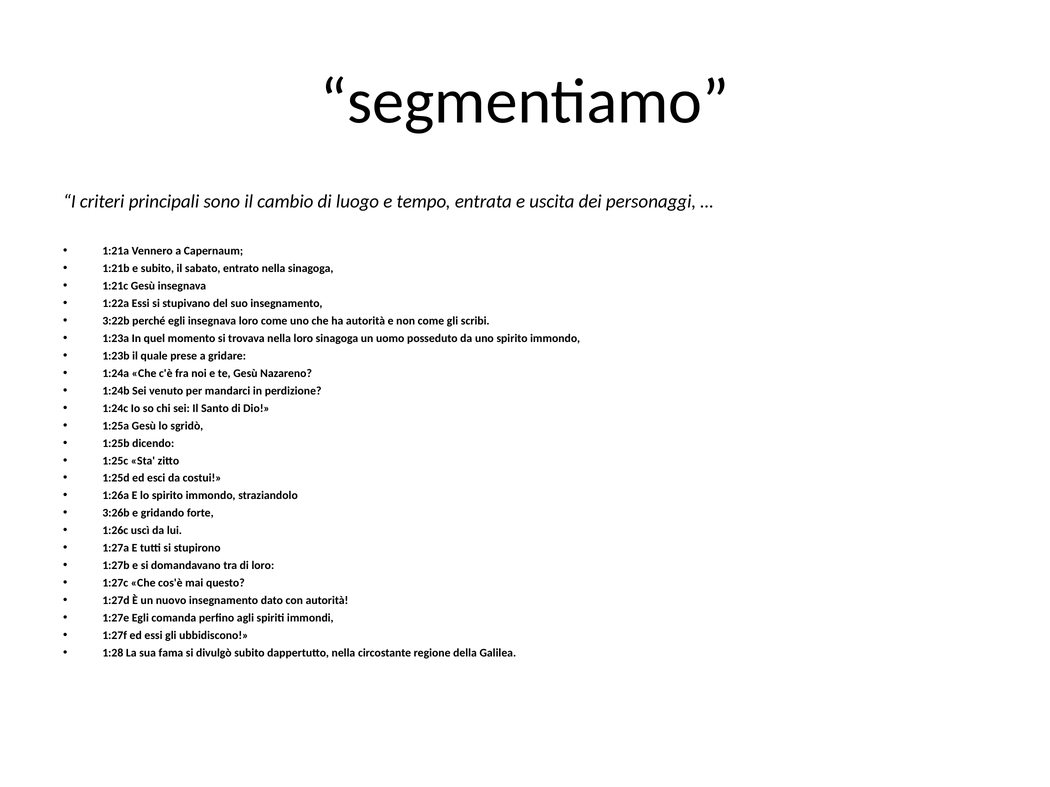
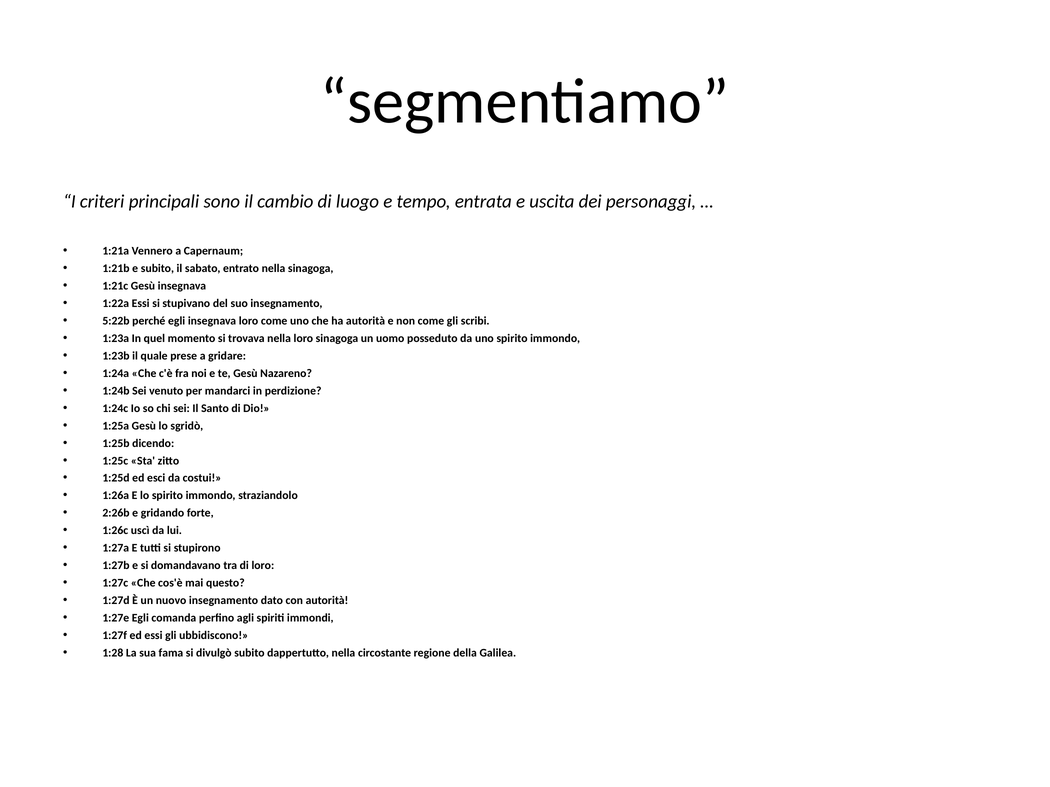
3:22b: 3:22b -> 5:22b (116, 321)
3:26b: 3:26b -> 2:26b (116, 513)
